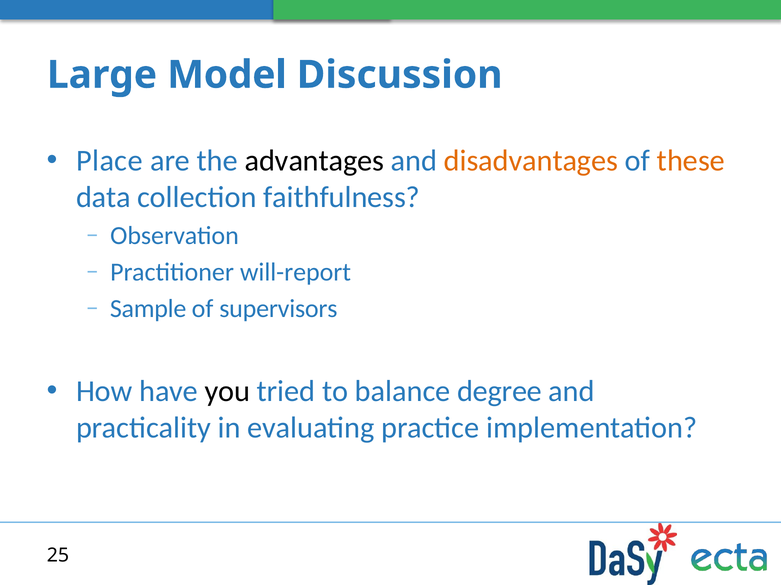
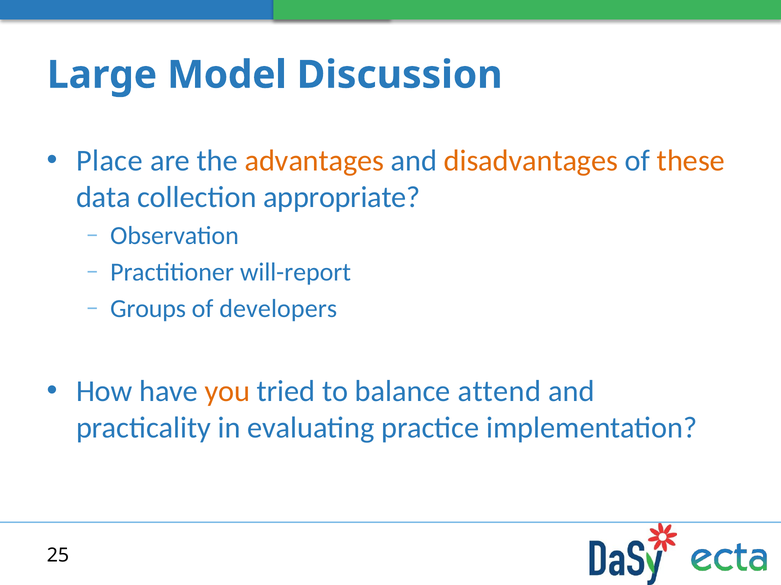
advantages colour: black -> orange (314, 161)
faithfulness: faithfulness -> appropriate (342, 197)
Sample: Sample -> Groups (148, 309)
supervisors: supervisors -> developers (278, 309)
you colour: black -> orange (227, 392)
degree: degree -> attend (499, 392)
